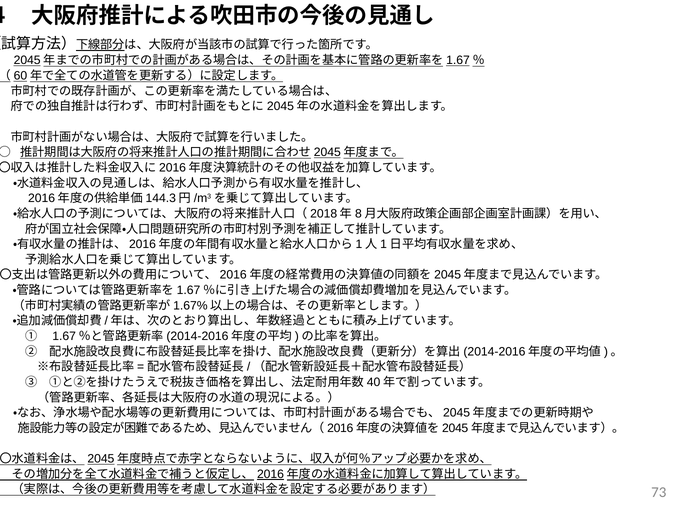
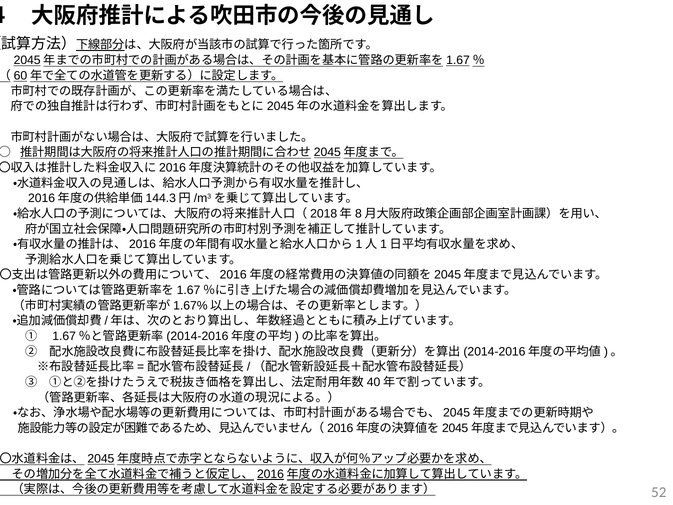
73: 73 -> 52 (659, 492)
